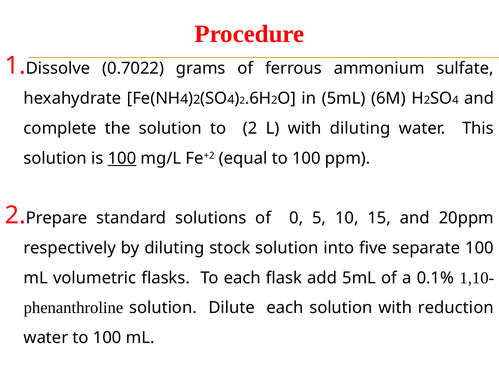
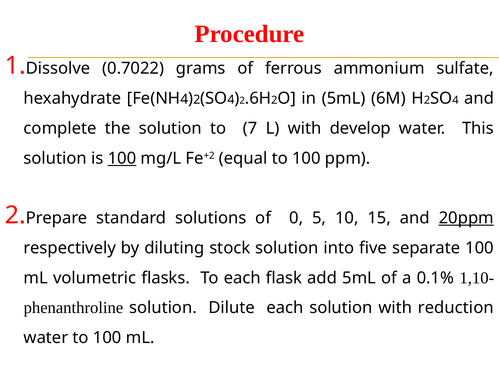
to 2: 2 -> 7 (250, 128)
with diluting: diluting -> develop (360, 128)
20ppm underline: none -> present (466, 218)
